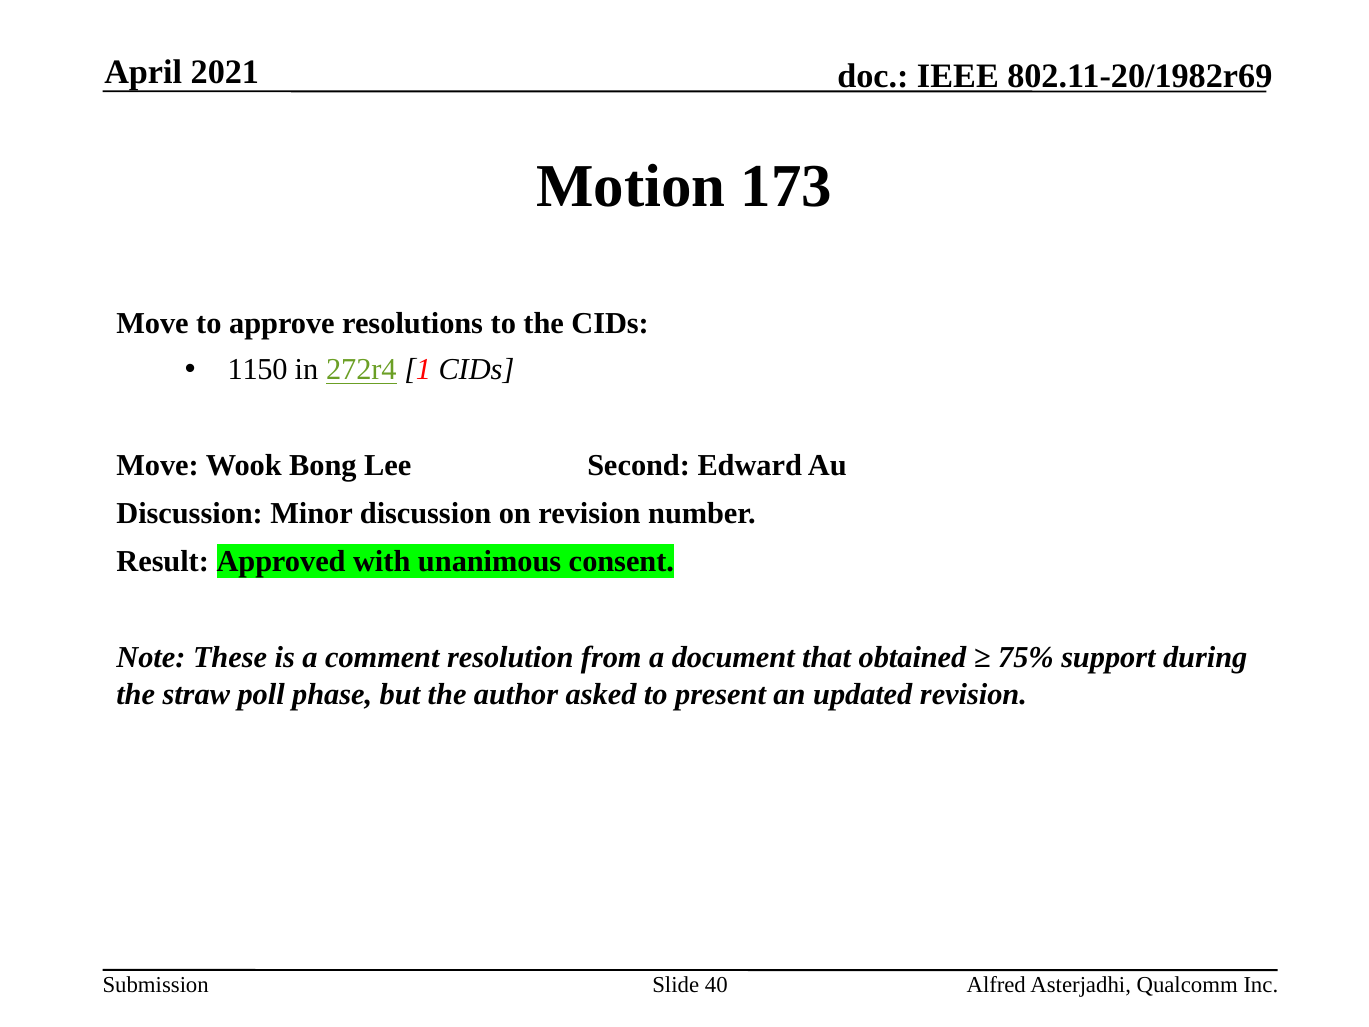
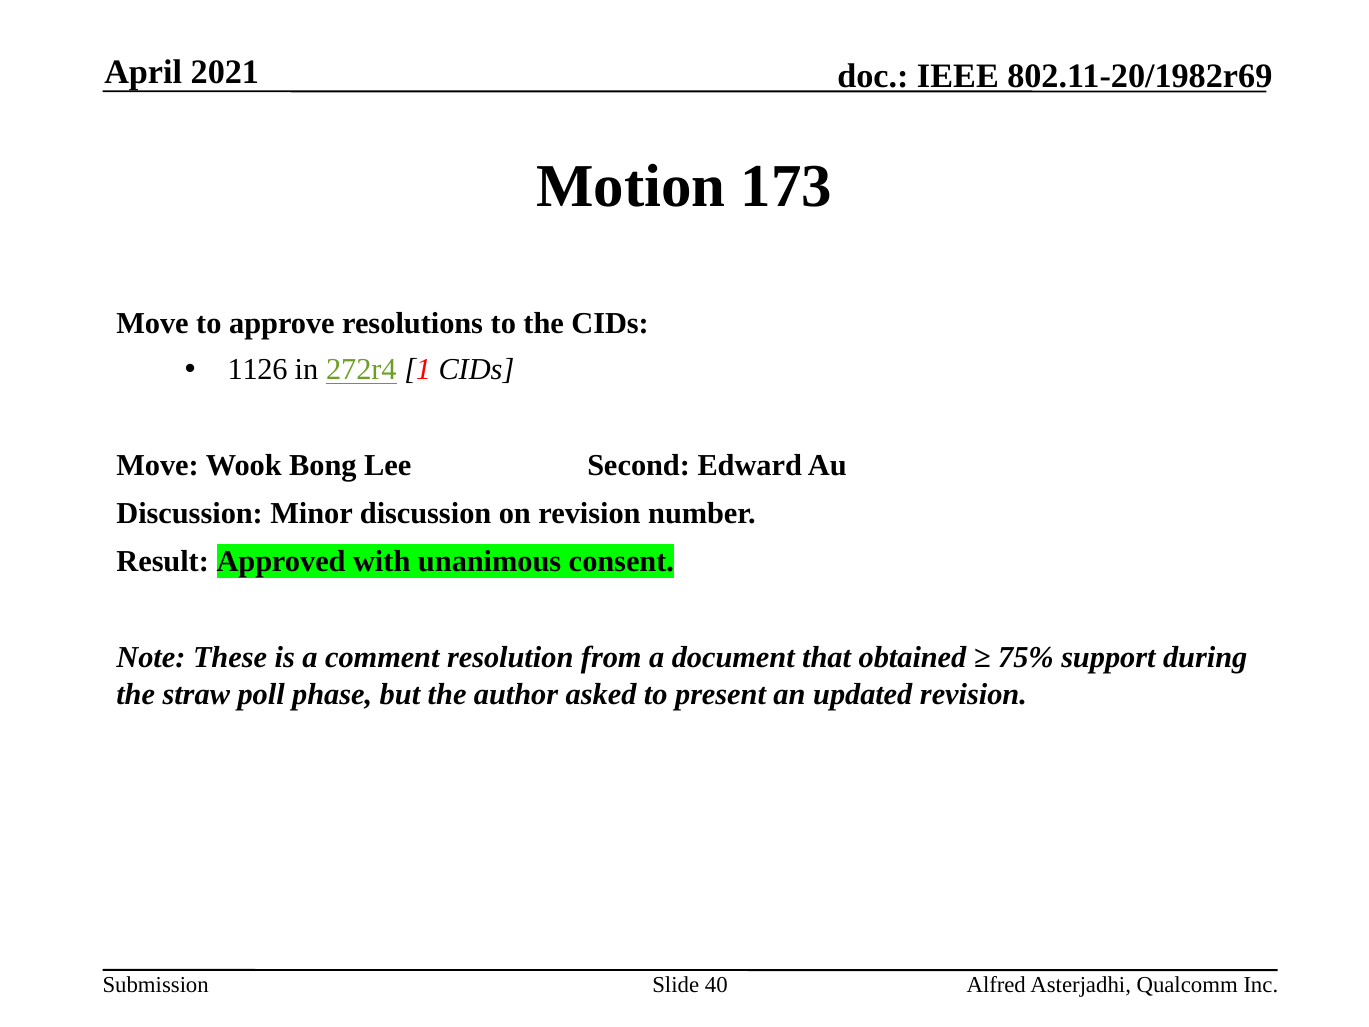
1150: 1150 -> 1126 (258, 370)
